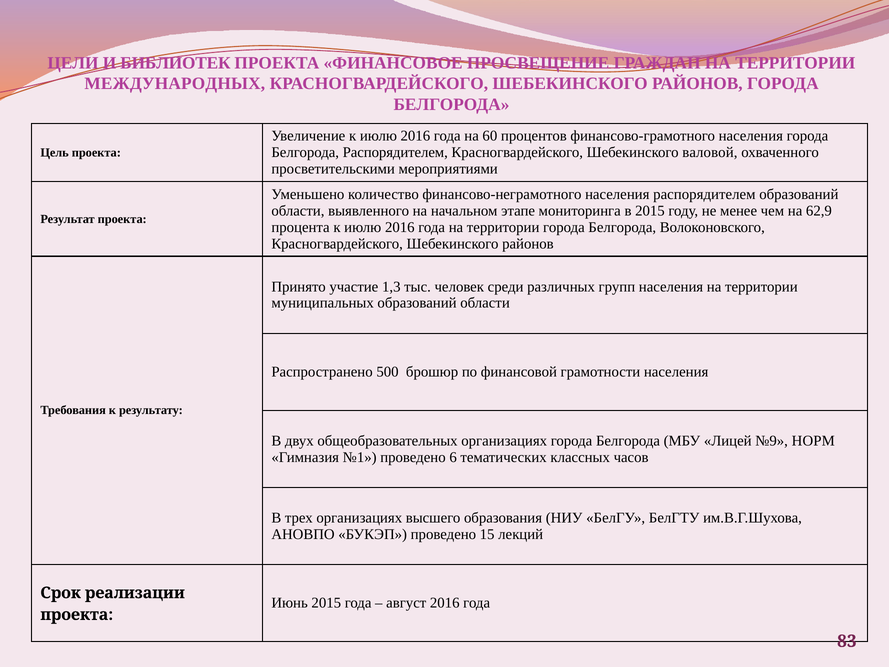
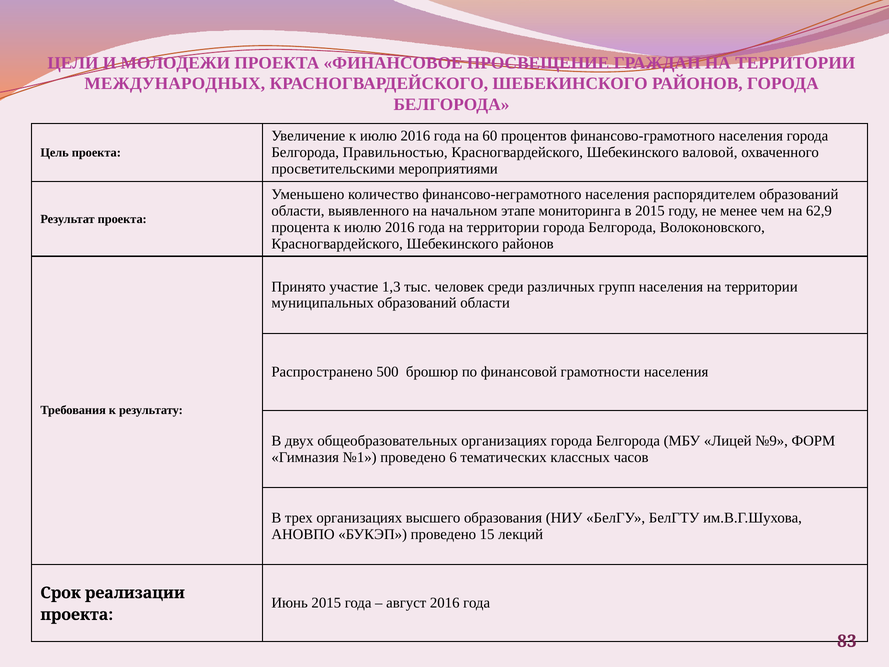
БИБЛИОТЕК: БИБЛИОТЕК -> МОЛОДЕЖИ (175, 63)
Белгорода Распорядителем: Распорядителем -> Правильностью (395, 152)
НОРМ: НОРМ -> ФОРМ (813, 441)
